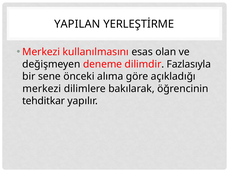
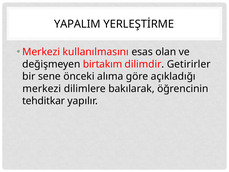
YAPILAN: YAPILAN -> YAPALIM (77, 24)
deneme: deneme -> birtakım (103, 64)
Fazlasıyla: Fazlasıyla -> Getirirler (189, 64)
